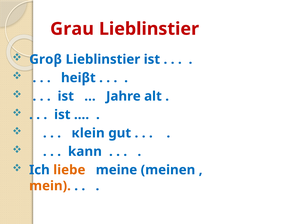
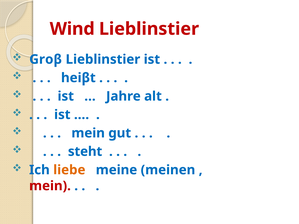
Grau: Grau -> Wind (72, 29)
кlein: кlein -> mein (88, 133)
kann: kann -> steht (85, 152)
mein colour: orange -> red (50, 186)
